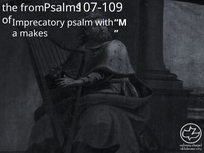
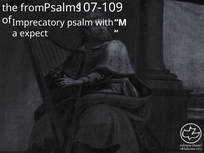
makes: makes -> expect (34, 33)
